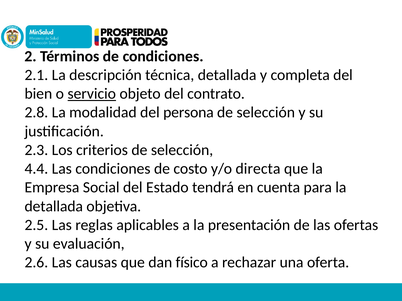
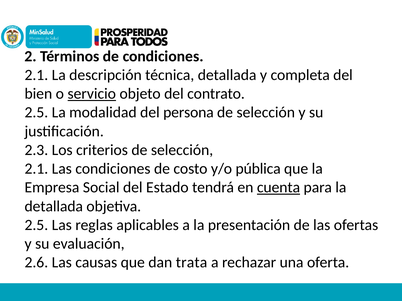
2.8: 2.8 -> 2.5 (36, 113)
4.4: 4.4 -> 2.1 (36, 169)
directa: directa -> pública (258, 169)
cuenta underline: none -> present (279, 188)
físico: físico -> trata (192, 263)
